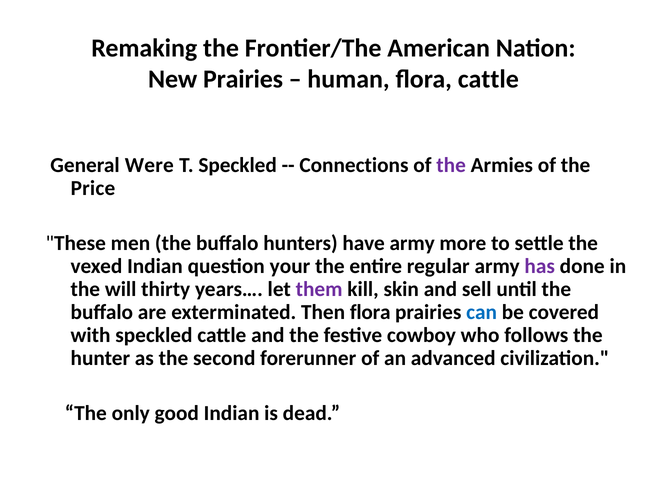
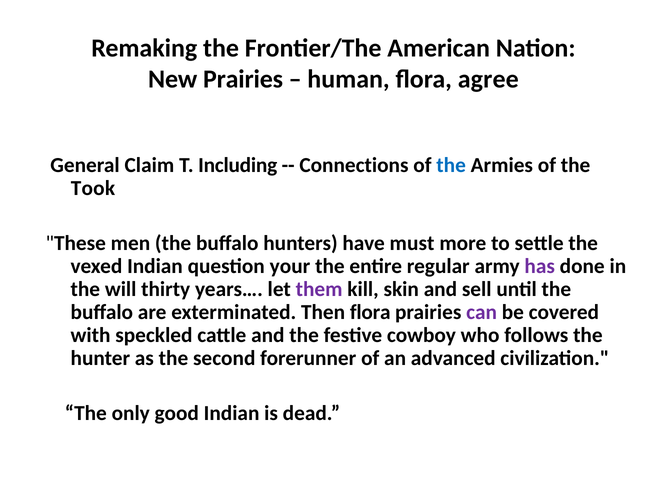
flora cattle: cattle -> agree (488, 79)
Were: Were -> Claim (149, 165)
T Speckled: Speckled -> Including (238, 165)
the colour: purple -> blue (451, 165)
Price: Price -> Took (93, 188)
have army: army -> must (412, 243)
can colour: blue -> purple (482, 312)
